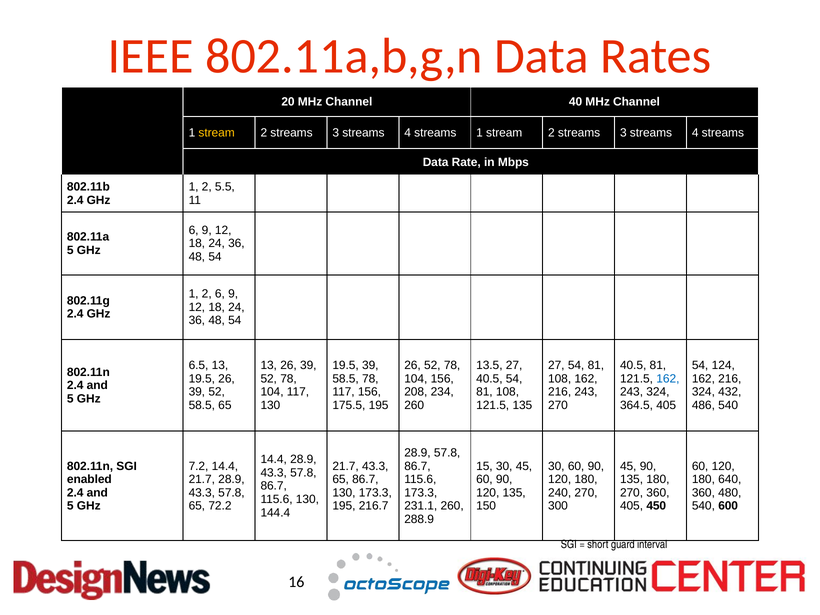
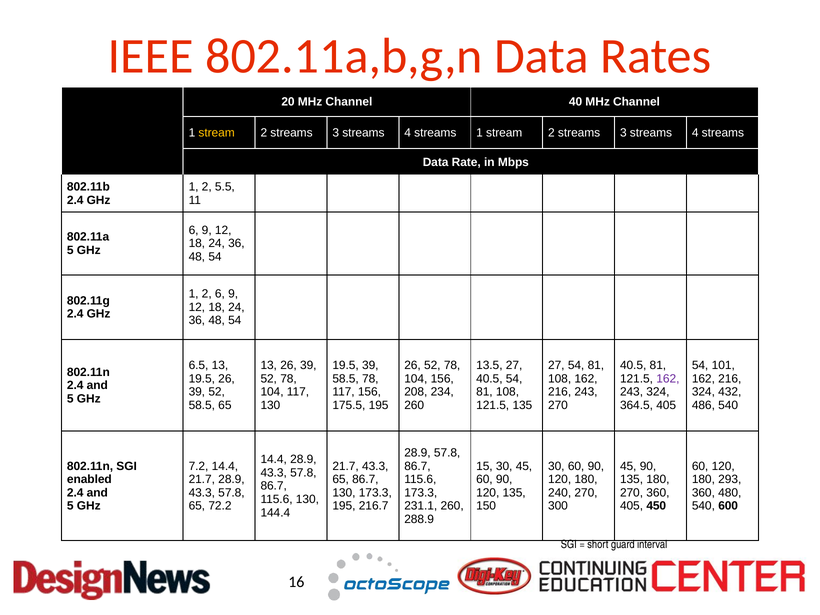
124: 124 -> 101 (723, 366)
162 colour: blue -> purple (668, 379)
640: 640 -> 293 (730, 479)
